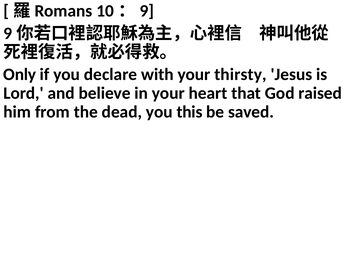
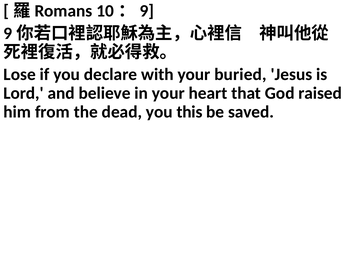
Only: Only -> Lose (20, 74)
thirsty: thirsty -> buried (240, 74)
